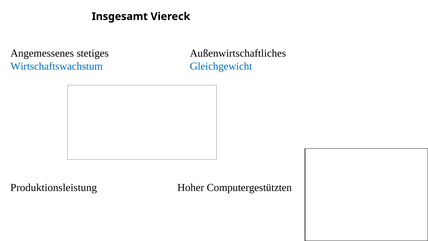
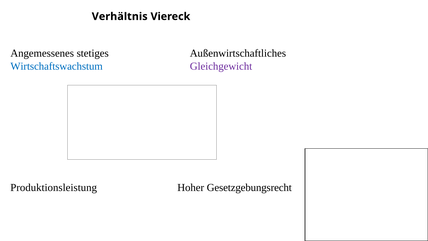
Insgesamt: Insgesamt -> Verhältnis (120, 16)
Gleichgewicht colour: blue -> purple (221, 66)
Computergestützten: Computergestützten -> Gesetzgebungsrecht (249, 187)
